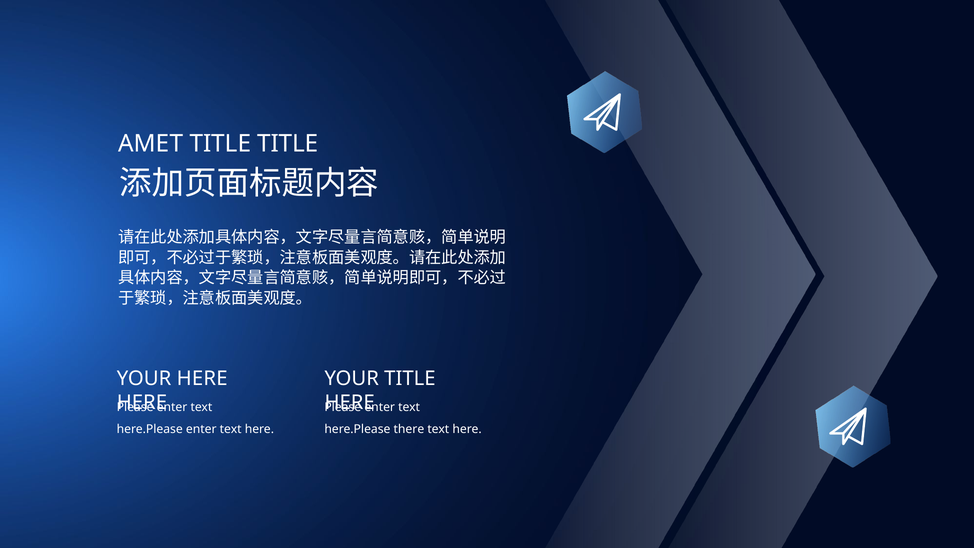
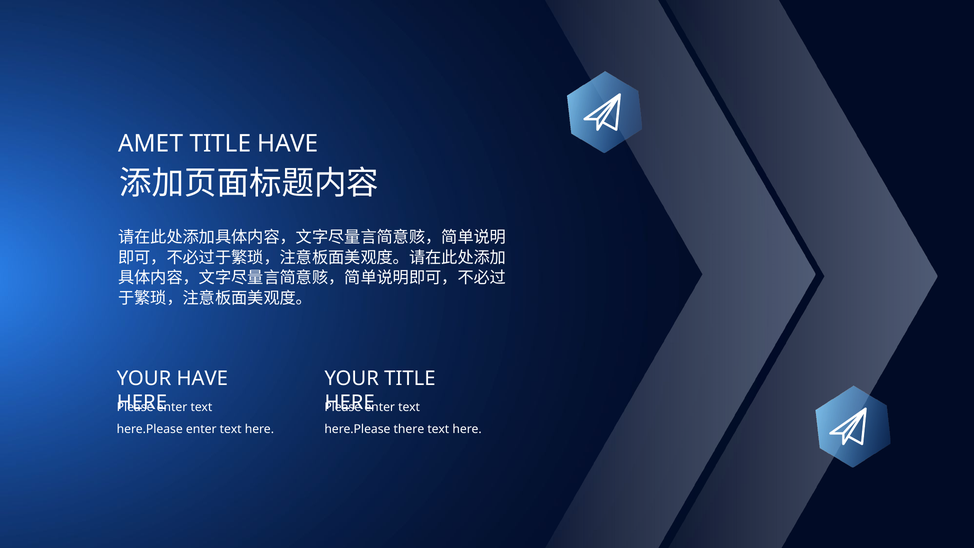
TITLE TITLE: TITLE -> HAVE (288, 143)
YOUR HERE: HERE -> HAVE (202, 378)
